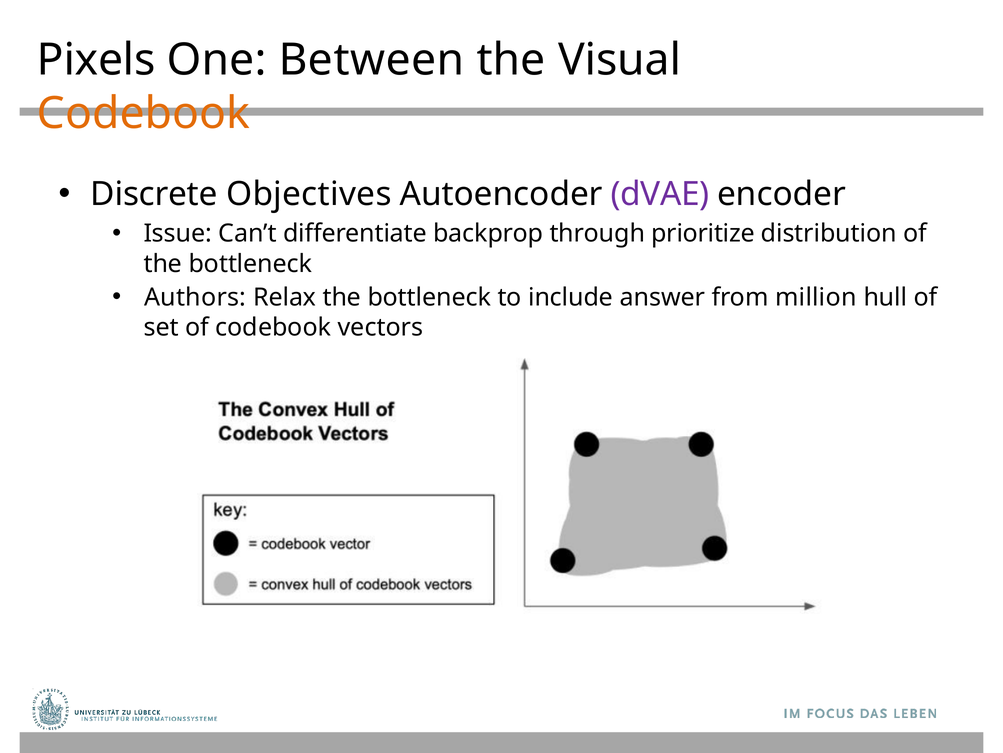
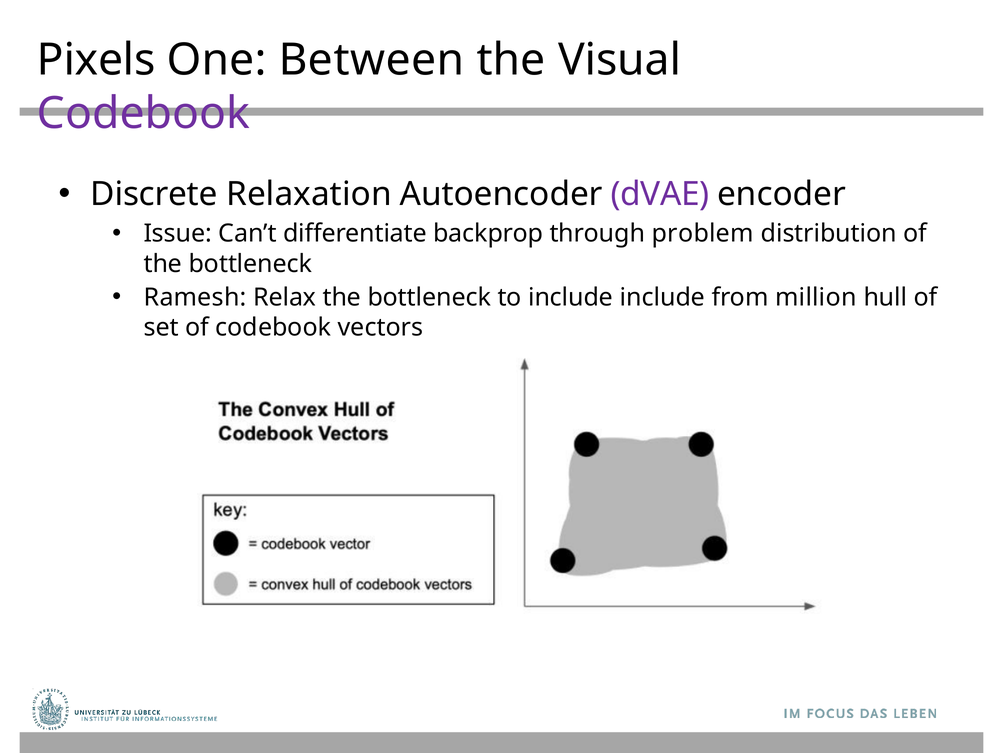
Codebook colour: orange -> purple (144, 114)
Objectives: Objectives -> Relaxation (309, 194)
prioritize: prioritize -> problem (703, 233)
Authors: Authors -> Ramesh (195, 297)
include answer: answer -> include (662, 297)
